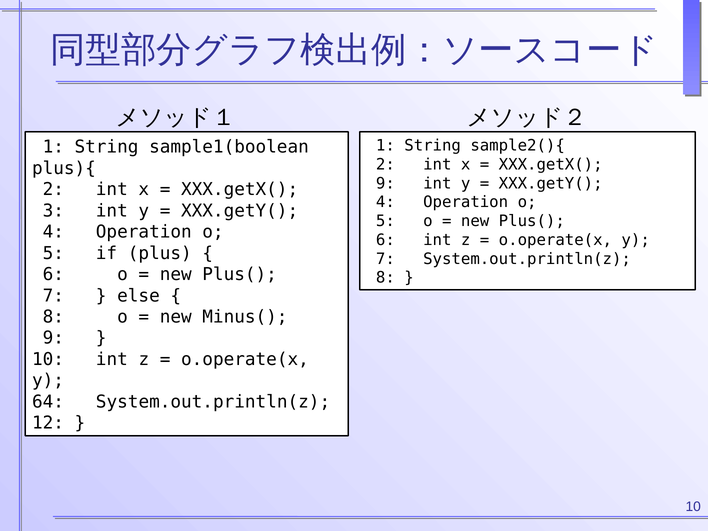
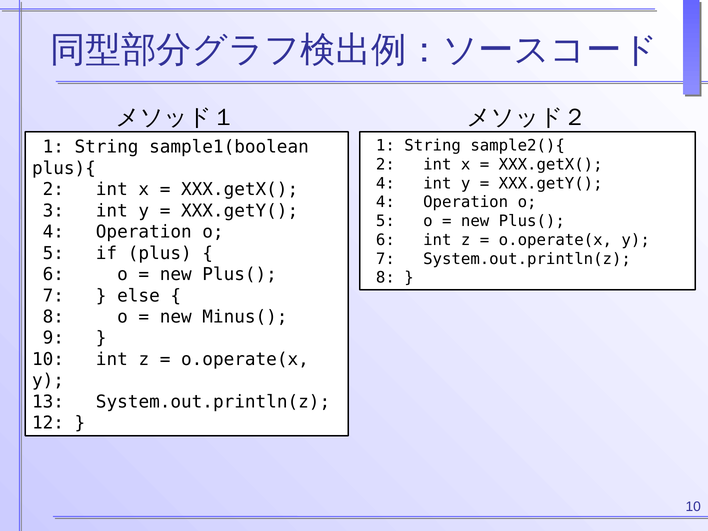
9: 9 -> 4 (385, 183)
64: 64 -> 13 (48, 402)
